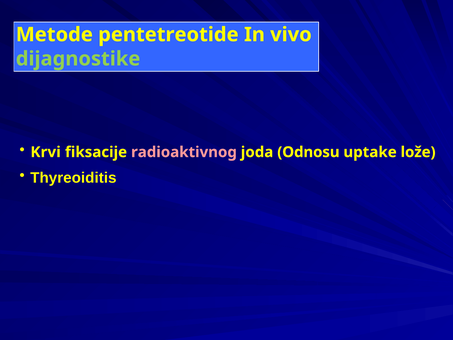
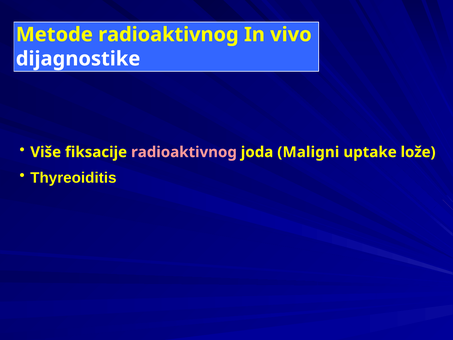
Metode pentetreotide: pentetreotide -> radioaktivnog (168, 35)
dijagnostike colour: light green -> white (78, 59)
Krvi: Krvi -> Više (46, 152)
Odnosu: Odnosu -> Maligni (308, 152)
